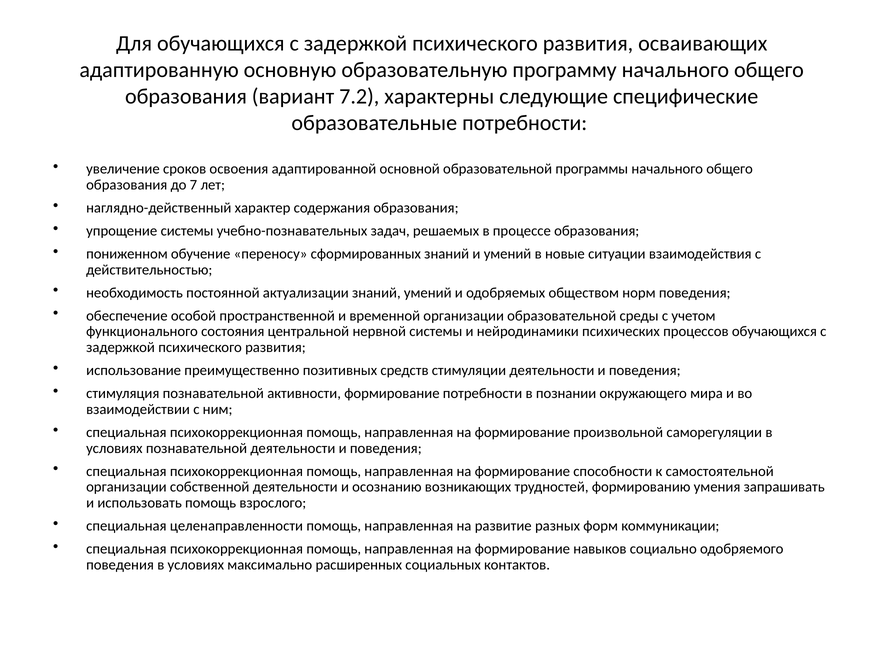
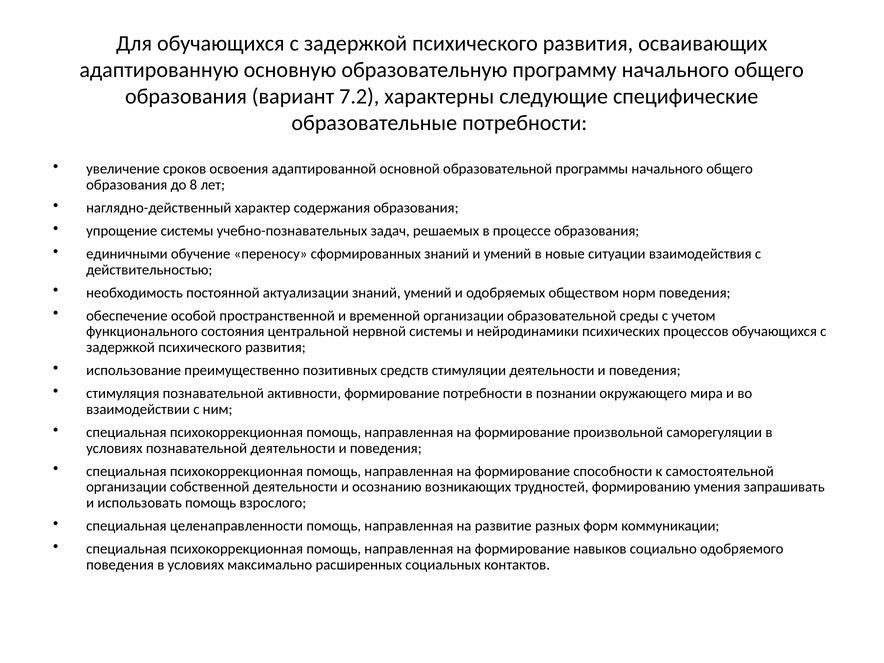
7: 7 -> 8 (193, 185)
пониженном: пониженном -> единичными (127, 254)
